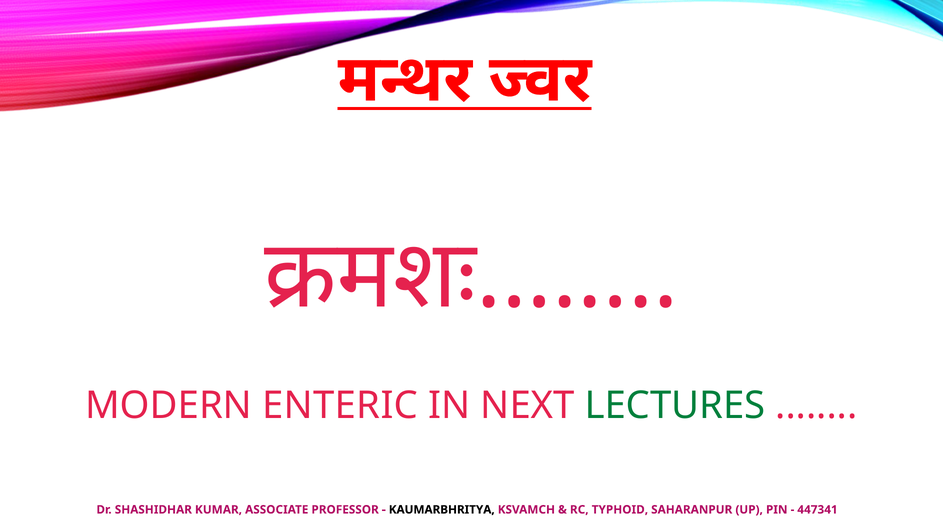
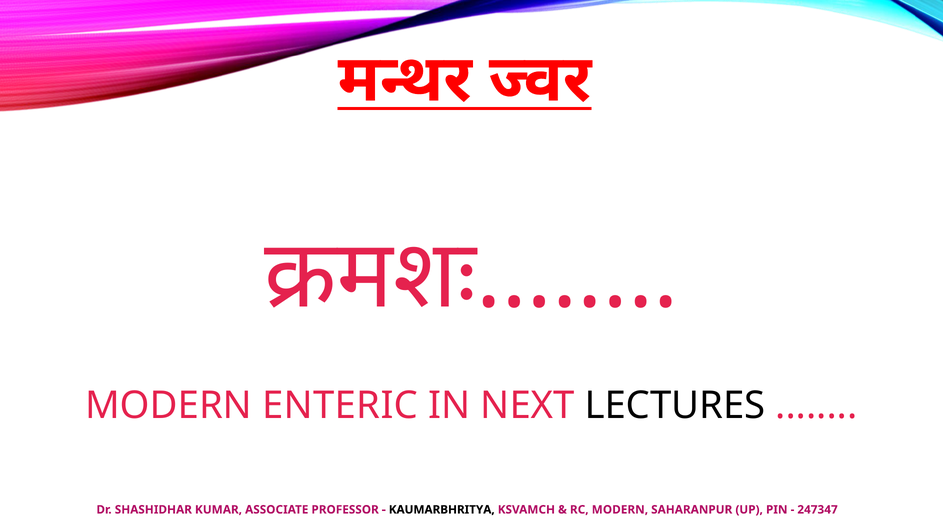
LECTURES colour: green -> black (675, 405)
RC TYPHOID: TYPHOID -> MODERN (620, 509)
447341: 447341 -> 247347 (818, 509)
